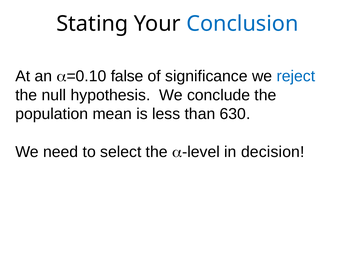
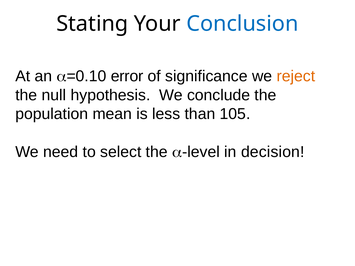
false: false -> error (127, 76)
reject colour: blue -> orange (296, 76)
630: 630 -> 105 (235, 114)
